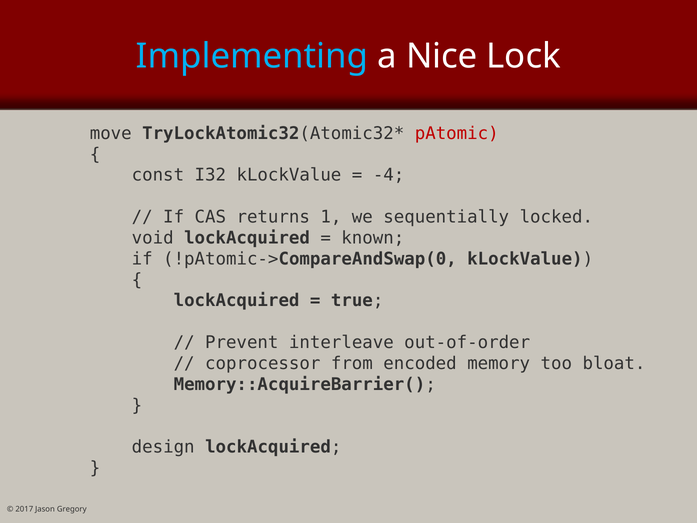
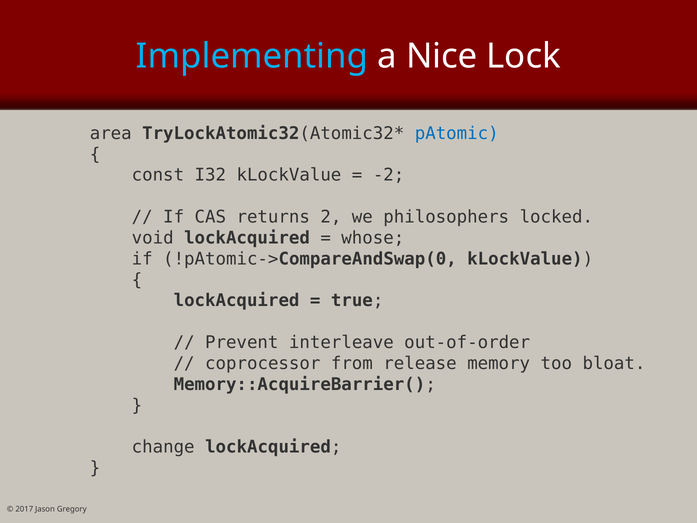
move: move -> area (111, 133)
pAtomic colour: red -> blue (457, 133)
-4: -4 -> -2 (389, 175)
1: 1 -> 2 (331, 217)
sequentially: sequentially -> philosophers (446, 217)
known: known -> whose (373, 238)
encoded: encoded -> release (420, 363)
design: design -> change (163, 447)
